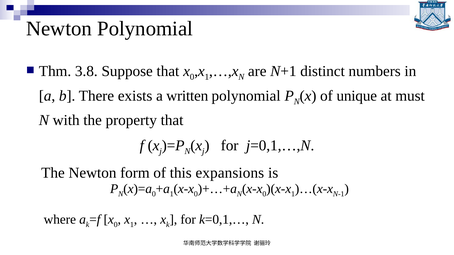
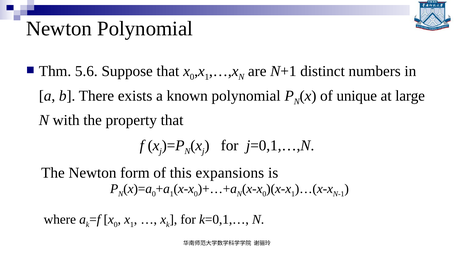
3.8: 3.8 -> 5.6 (86, 71)
written: written -> known (187, 96)
must: must -> large (410, 96)
